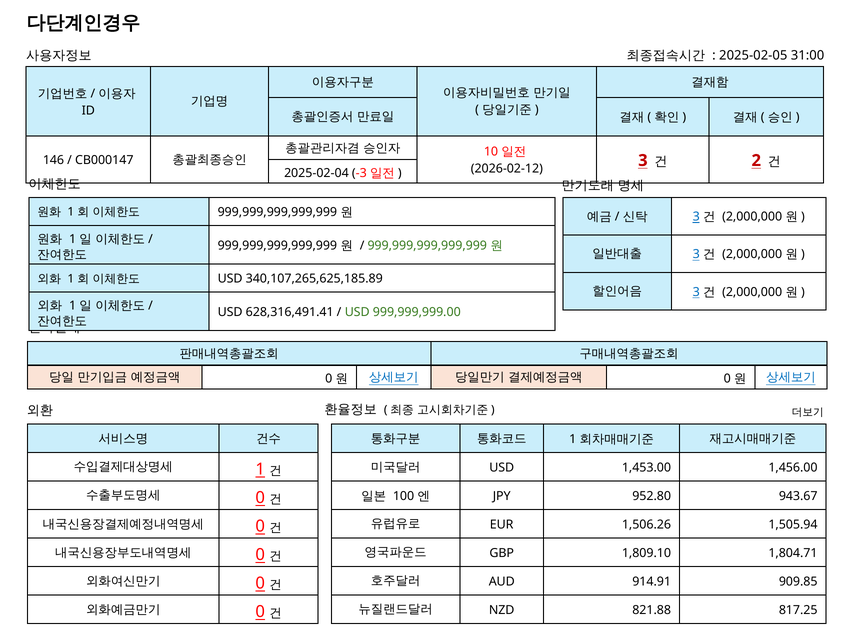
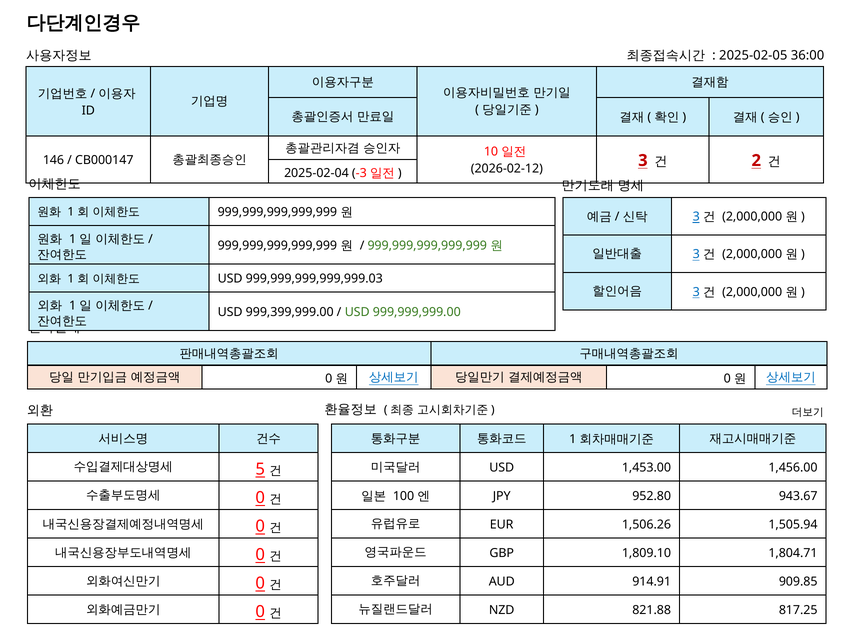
31:00: 31:00 -> 36:00 (808, 56)
340,107,265,625,185.89: 340,107,265,625,185.89 -> 999,999,999,999,999.03 (314, 279)
628,316,491.41: 628,316,491.41 -> 999,399,999.00 (290, 312)
1: 1 -> 5 (260, 469)
